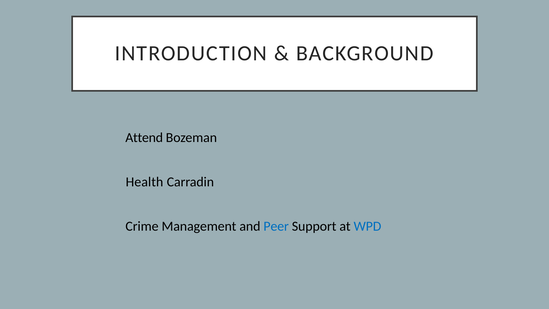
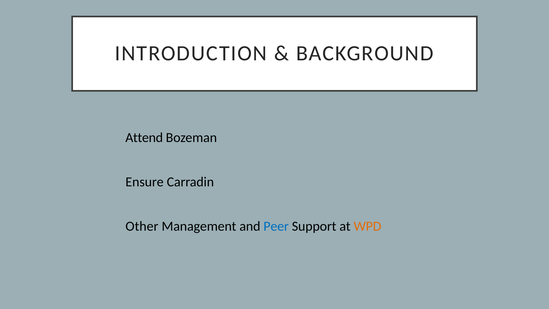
Health: Health -> Ensure (145, 182)
Crime: Crime -> Other (142, 226)
WPD colour: blue -> orange (367, 226)
